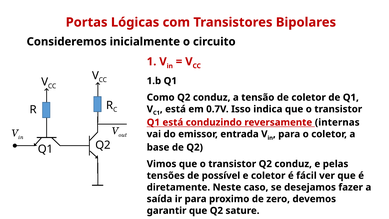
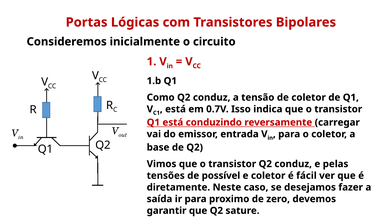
internas: internas -> carregar (337, 122)
